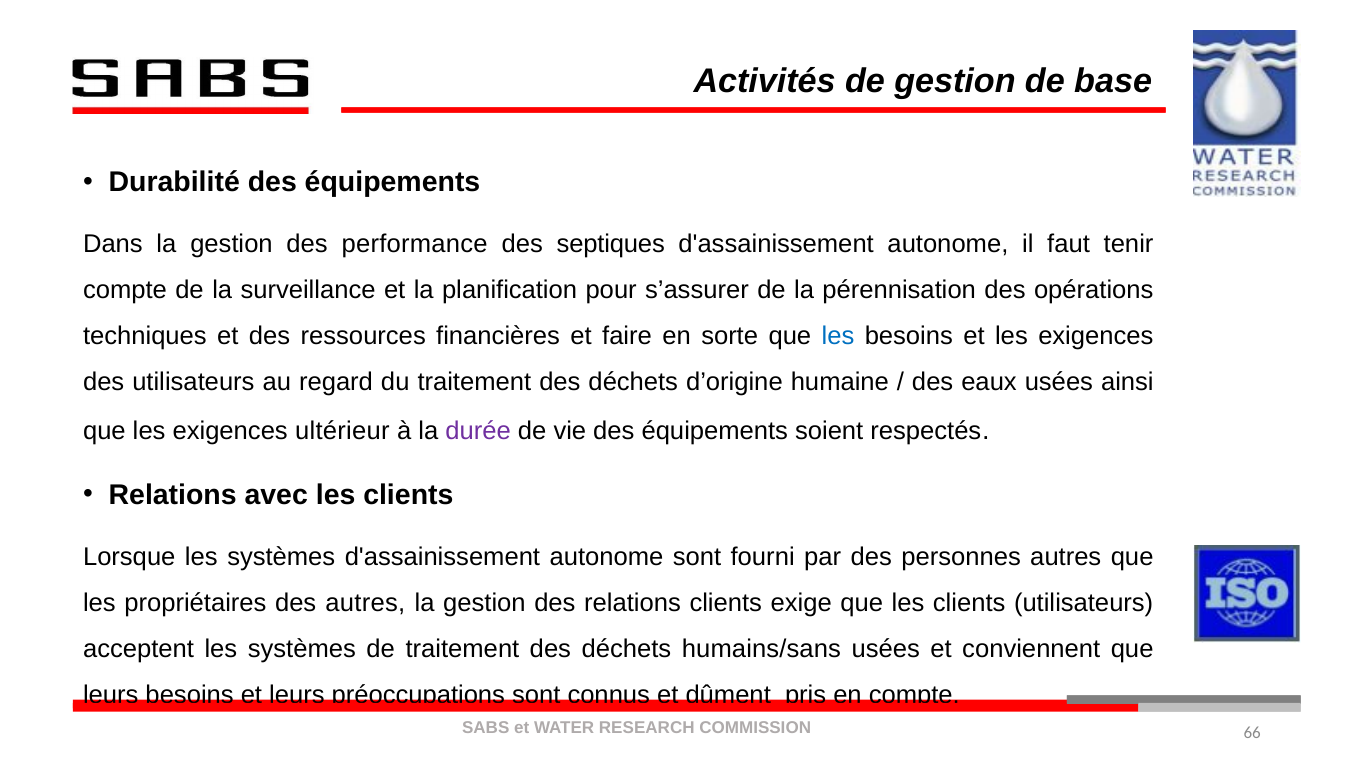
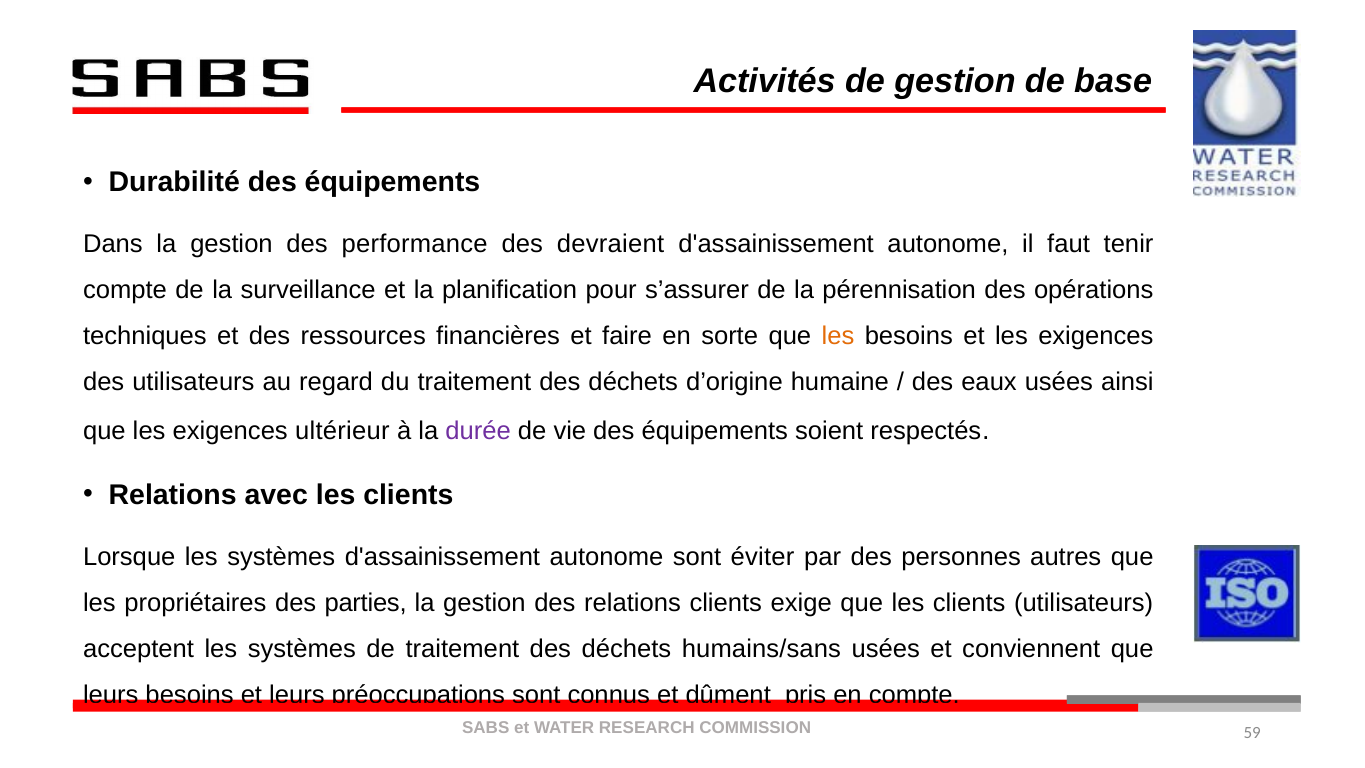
septiques: septiques -> devraient (611, 244)
les colour: blue -> orange (838, 336)
fourni: fourni -> éviter (763, 557)
des autres: autres -> parties (366, 603)
66: 66 -> 59 (1252, 733)
